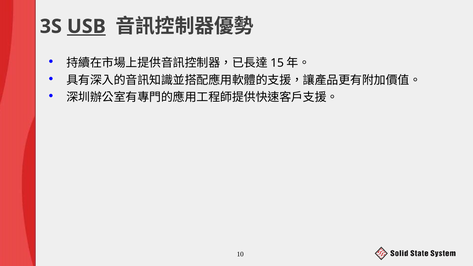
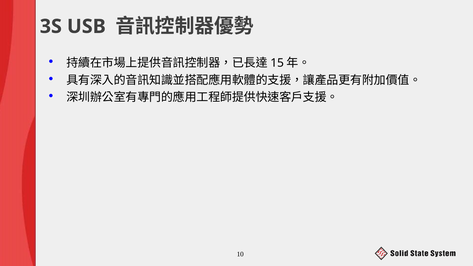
USB underline: present -> none (86, 26)
